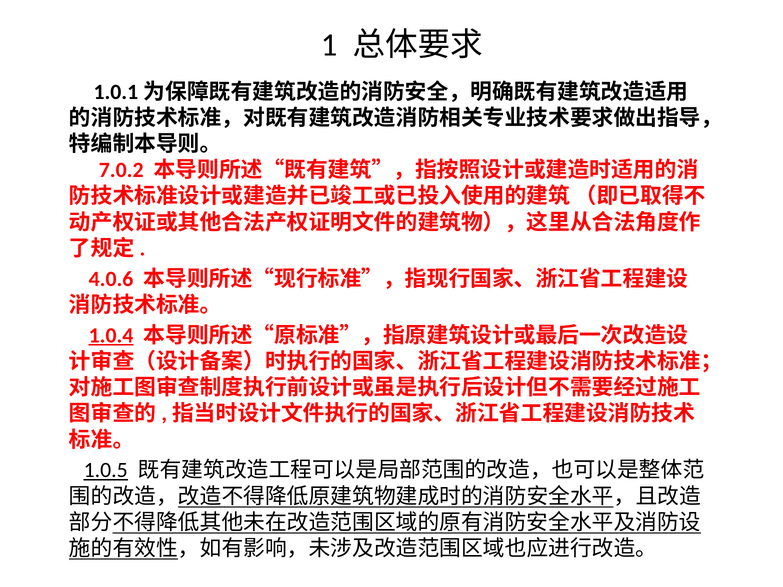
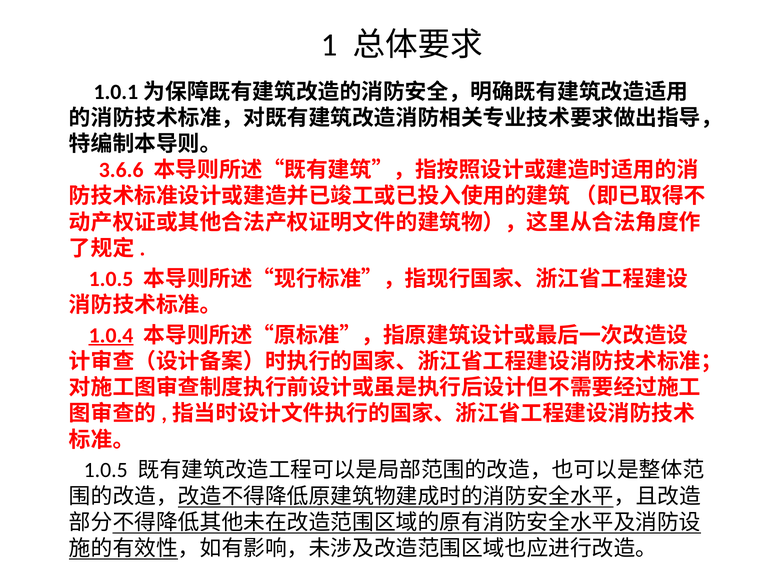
7.0.2: 7.0.2 -> 3.6.6 (121, 170)
4.0.6: 4.0.6 -> 1.0.5 (111, 279)
1.0.5 underline: present -> none (106, 470)
